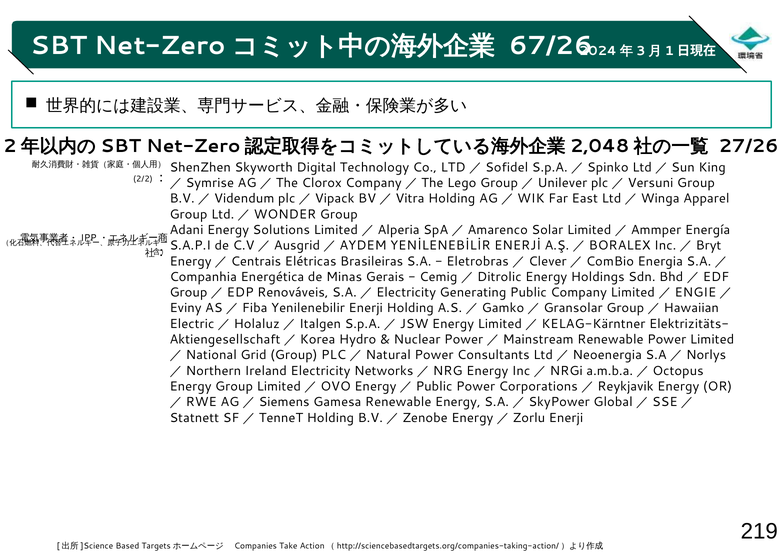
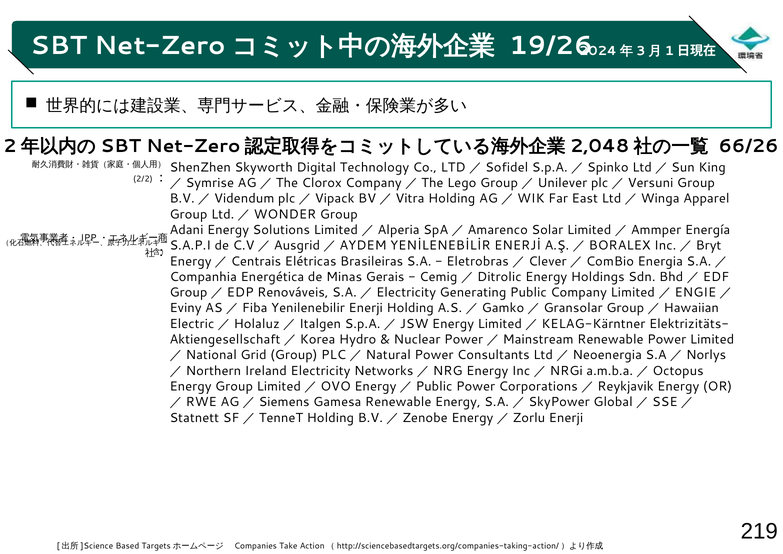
67/26: 67/26 -> 19/26 (551, 46)
27/26: 27/26 -> 66/26 (749, 146)
